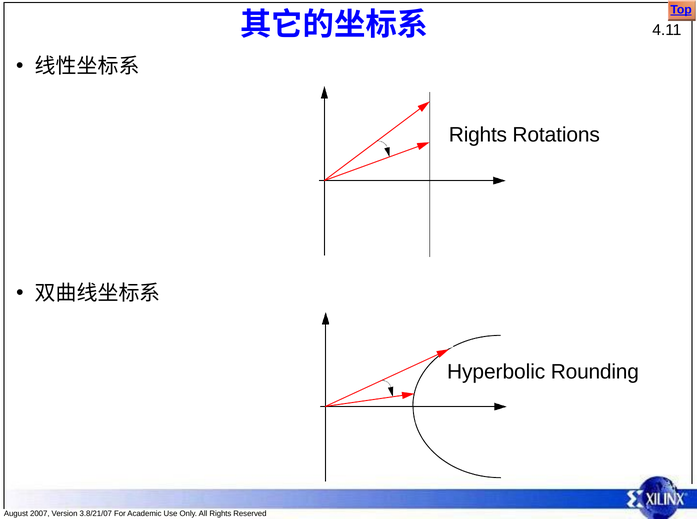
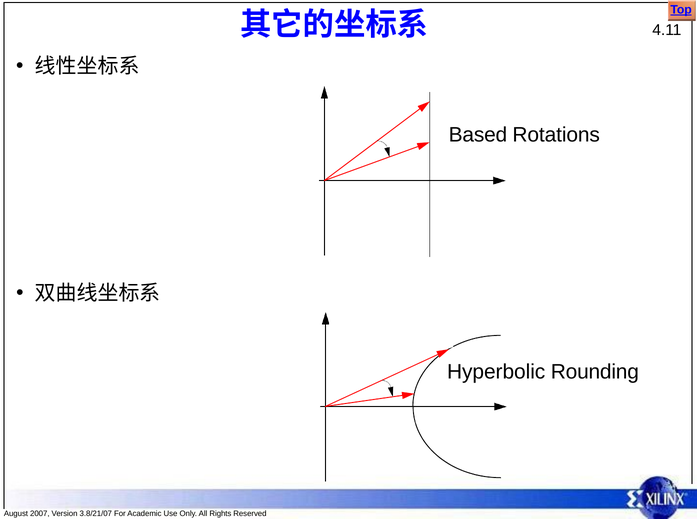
Rights: Rights -> Based (478, 135)
